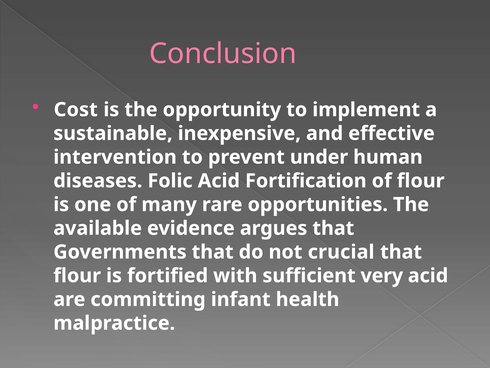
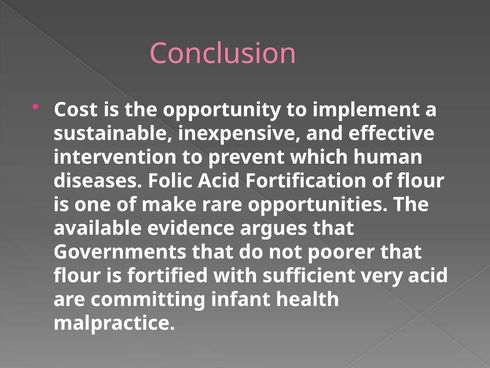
under: under -> which (319, 157)
many: many -> make (169, 204)
crucial: crucial -> poorer (341, 252)
